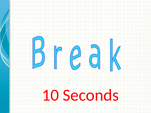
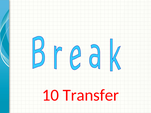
Seconds: Seconds -> Transfer (91, 95)
